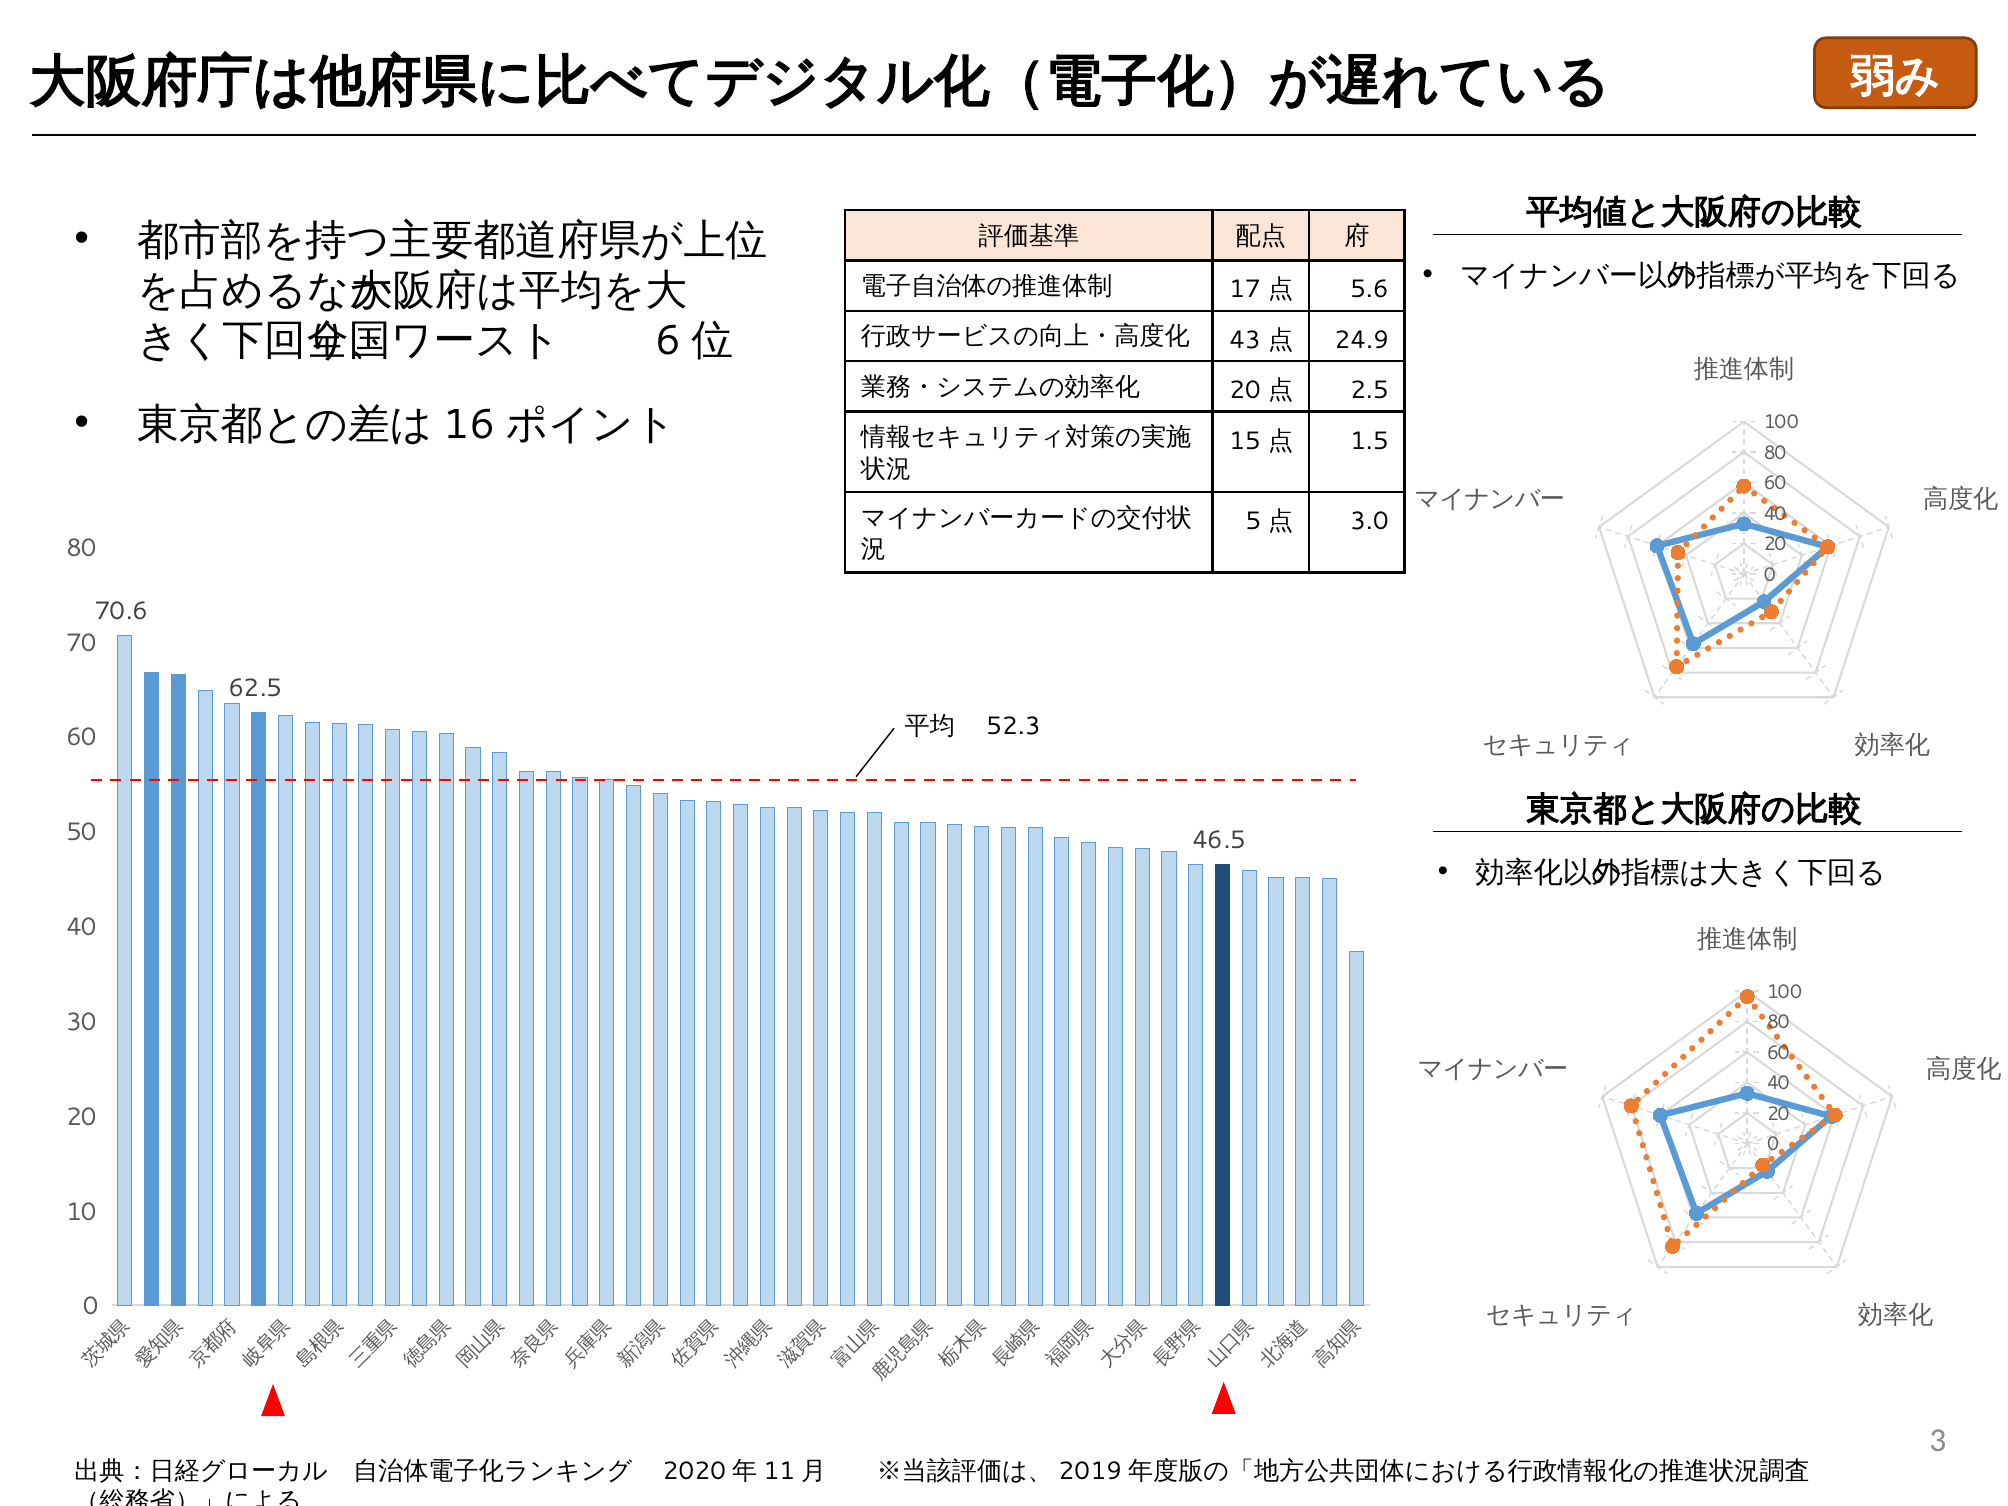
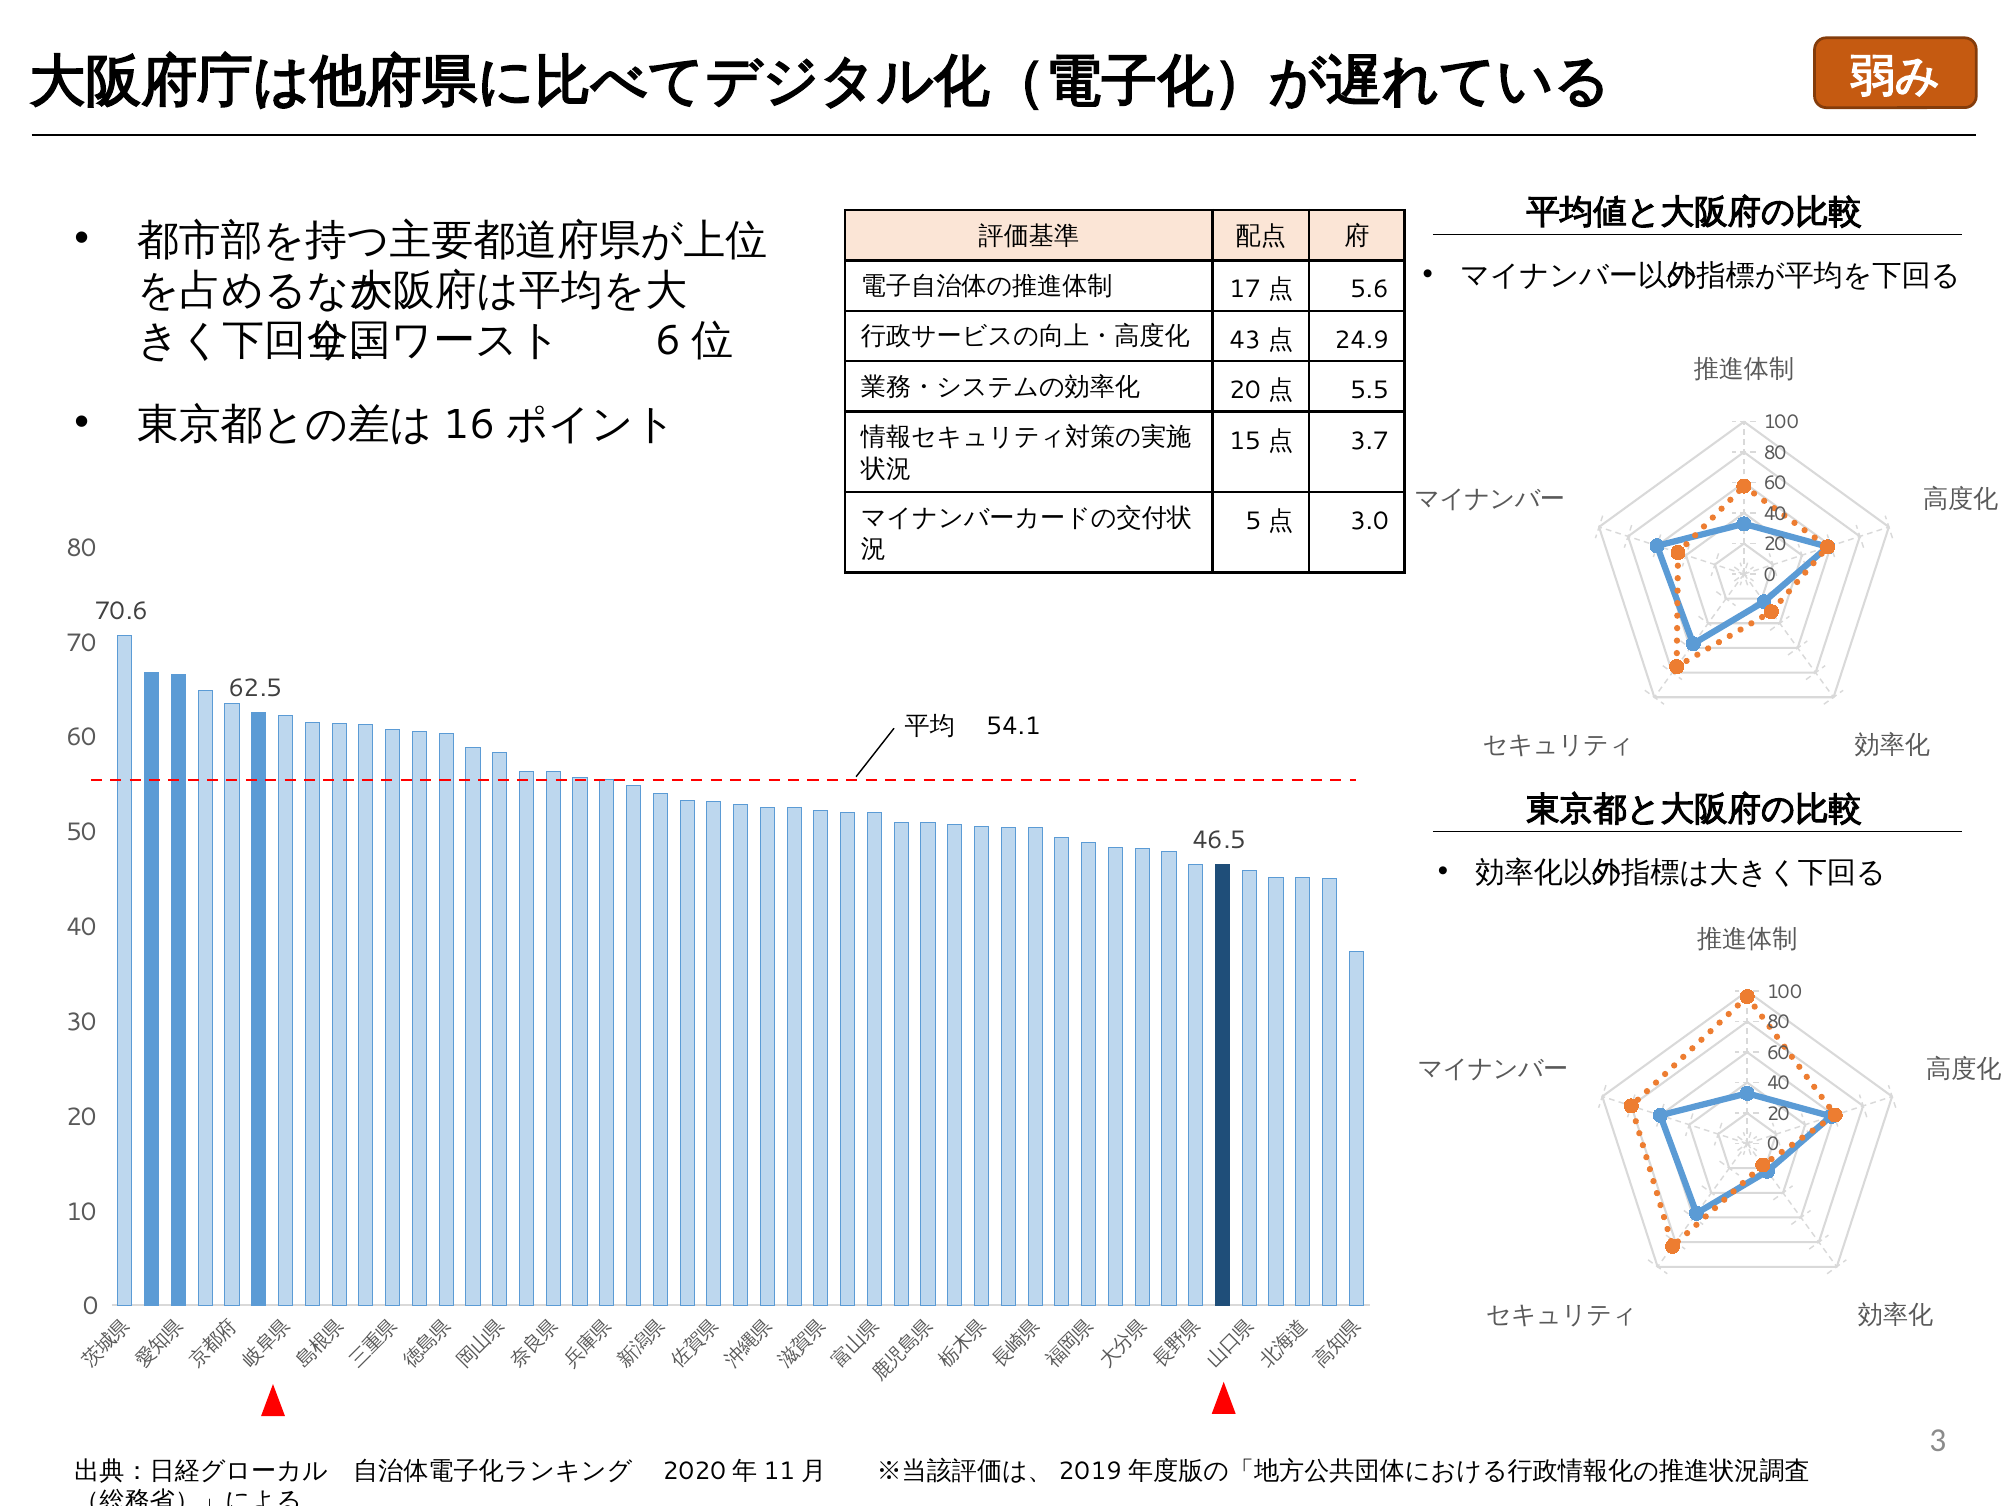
2.5: 2.5 -> 5.5 (1369, 390)
1.5: 1.5 -> 3.7 (1369, 441)
52.3: 52.3 -> 54.1 (1013, 726)
